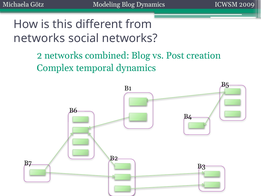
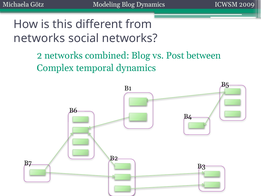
creation: creation -> between (204, 56)
